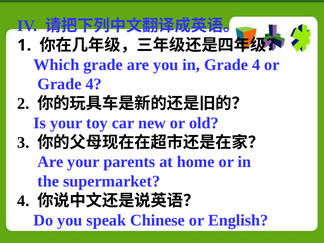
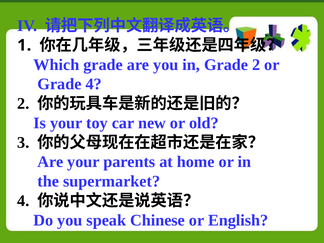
in Grade 4: 4 -> 2 (256, 65)
